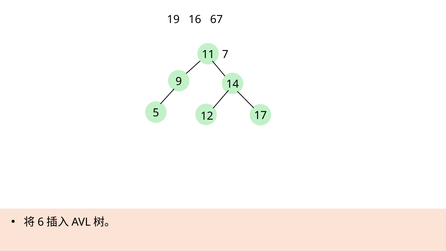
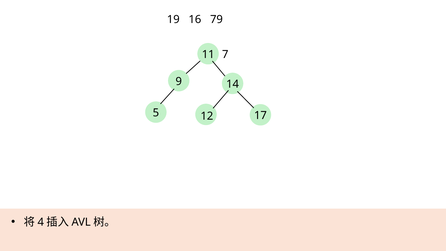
67: 67 -> 79 (216, 20)
6: 6 -> 4 (41, 222)
